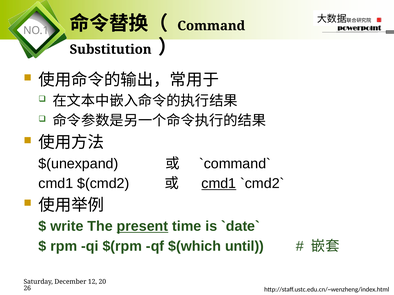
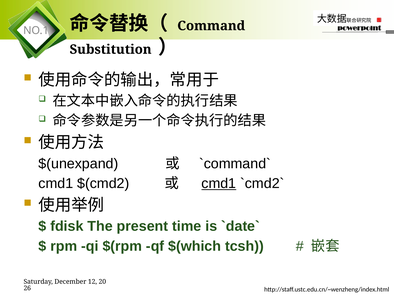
write: write -> fdisk (67, 227)
present underline: present -> none (142, 227)
until: until -> tcsh (244, 247)
